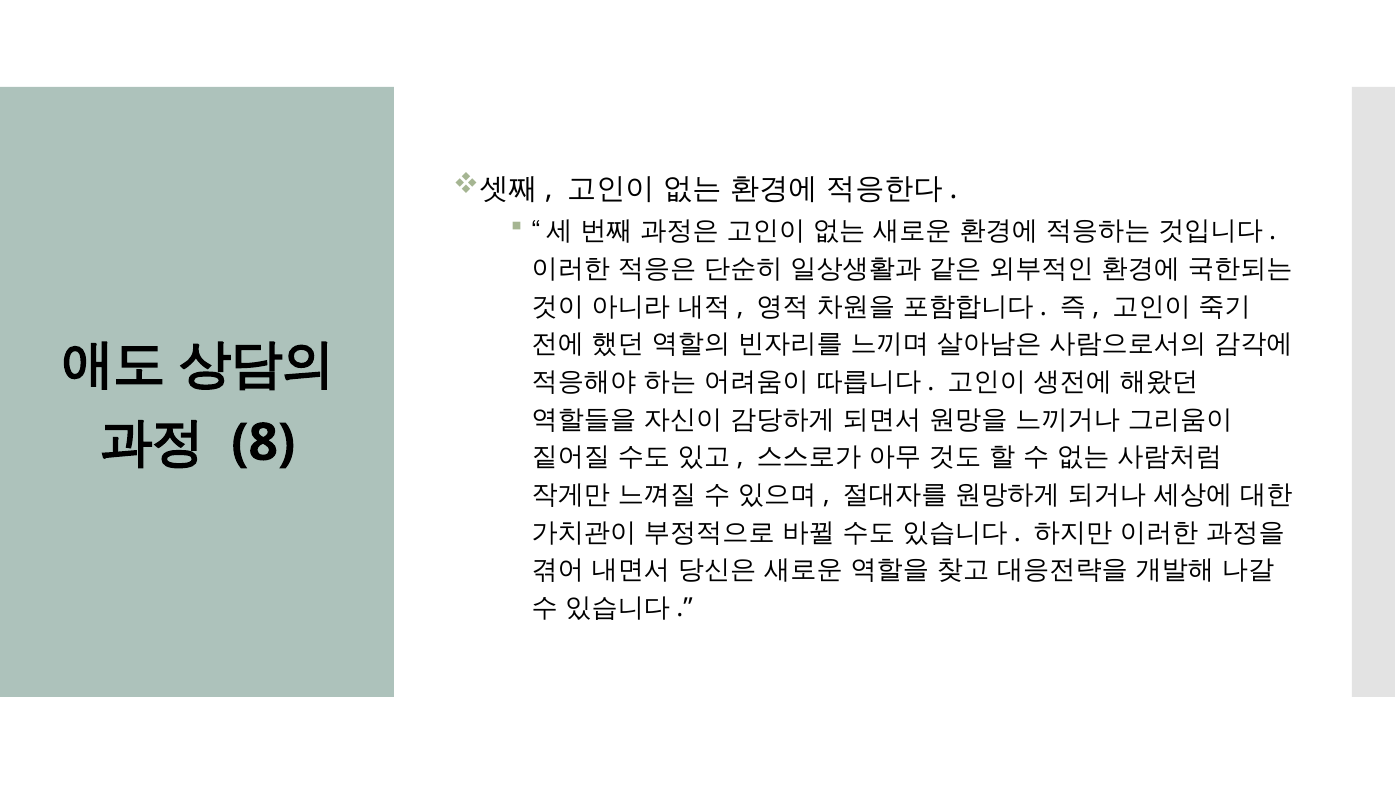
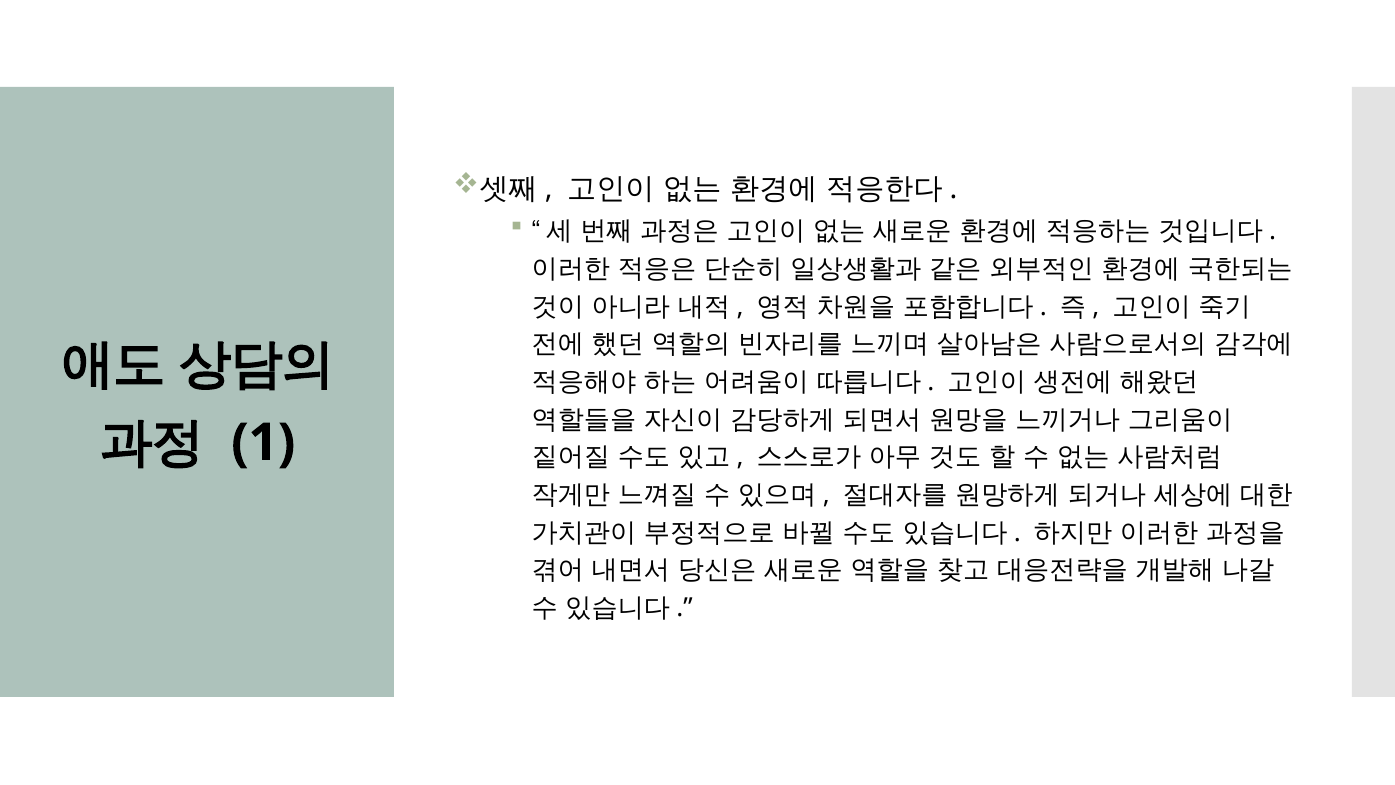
8: 8 -> 1 (263, 443)
